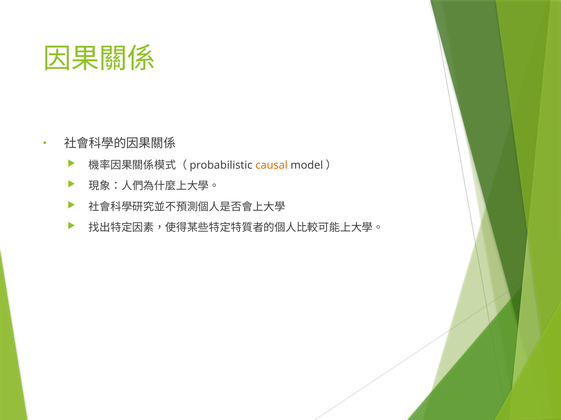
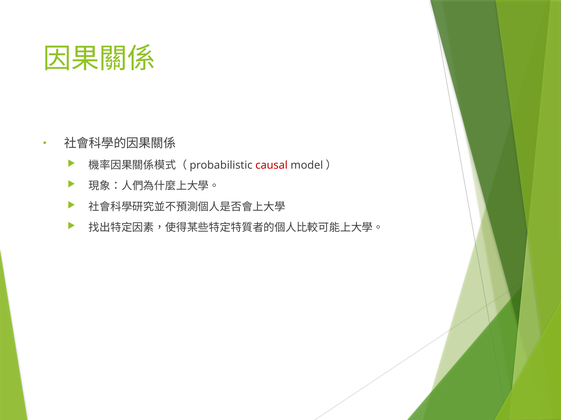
causal colour: orange -> red (272, 165)
